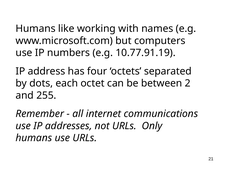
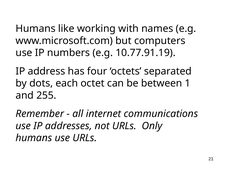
2: 2 -> 1 (188, 83)
